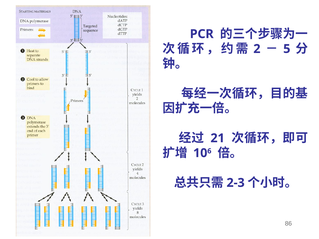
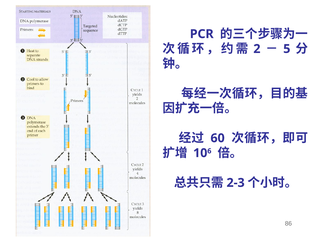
21: 21 -> 60 (218, 138)
